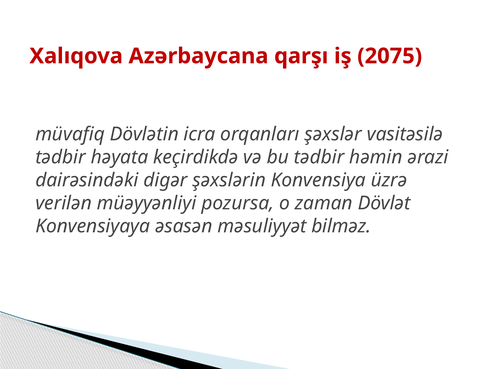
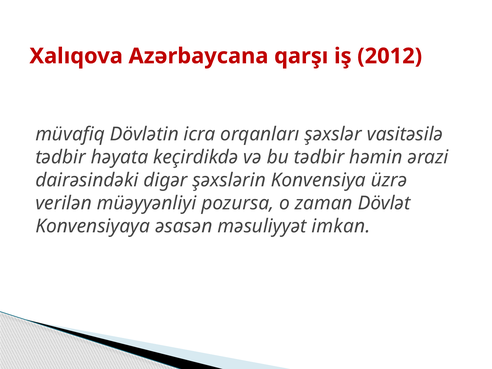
2075: 2075 -> 2012 (390, 56)
bilməz: bilməz -> imkan (341, 226)
